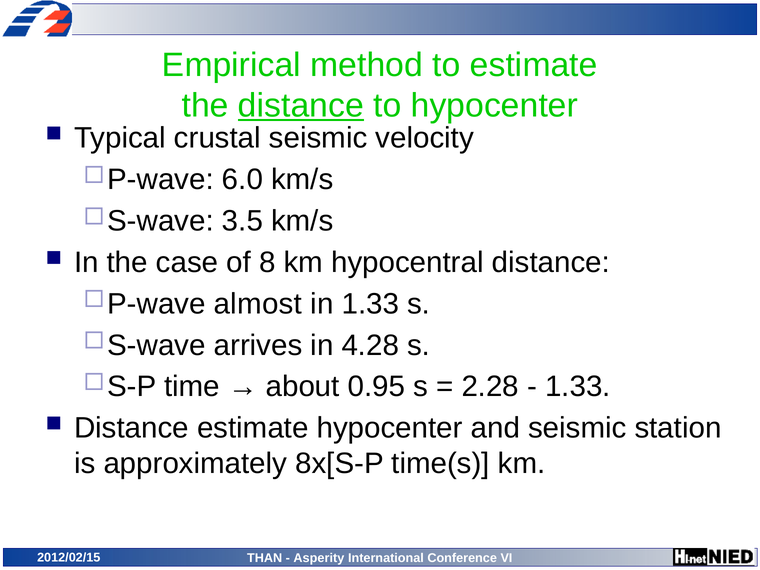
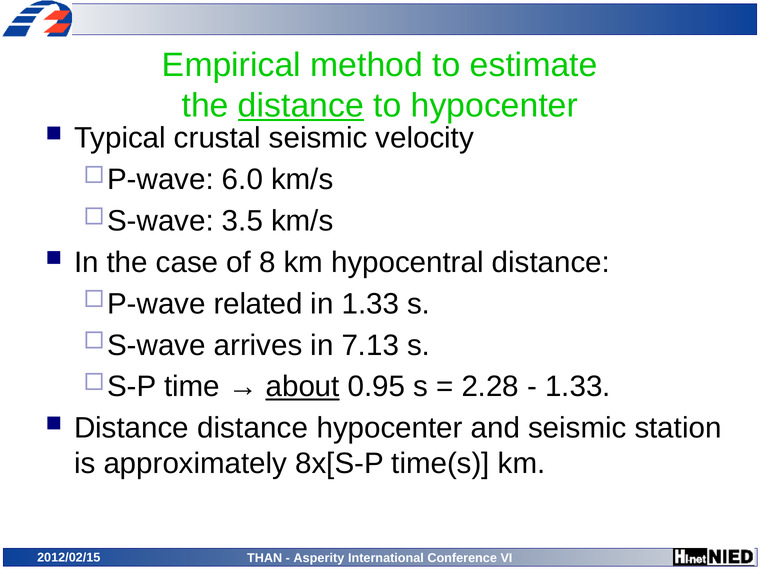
almost: almost -> related (258, 304)
4.28: 4.28 -> 7.13 (370, 345)
about underline: none -> present (303, 387)
Distance estimate: estimate -> distance (253, 428)
